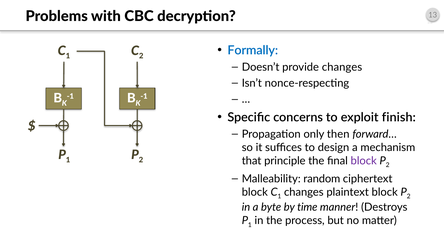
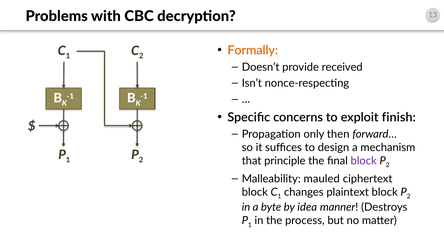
Formally colour: blue -> orange (253, 50)
provide changes: changes -> received (342, 67)
random: random -> mauled (322, 179)
time: time -> idea (307, 207)
